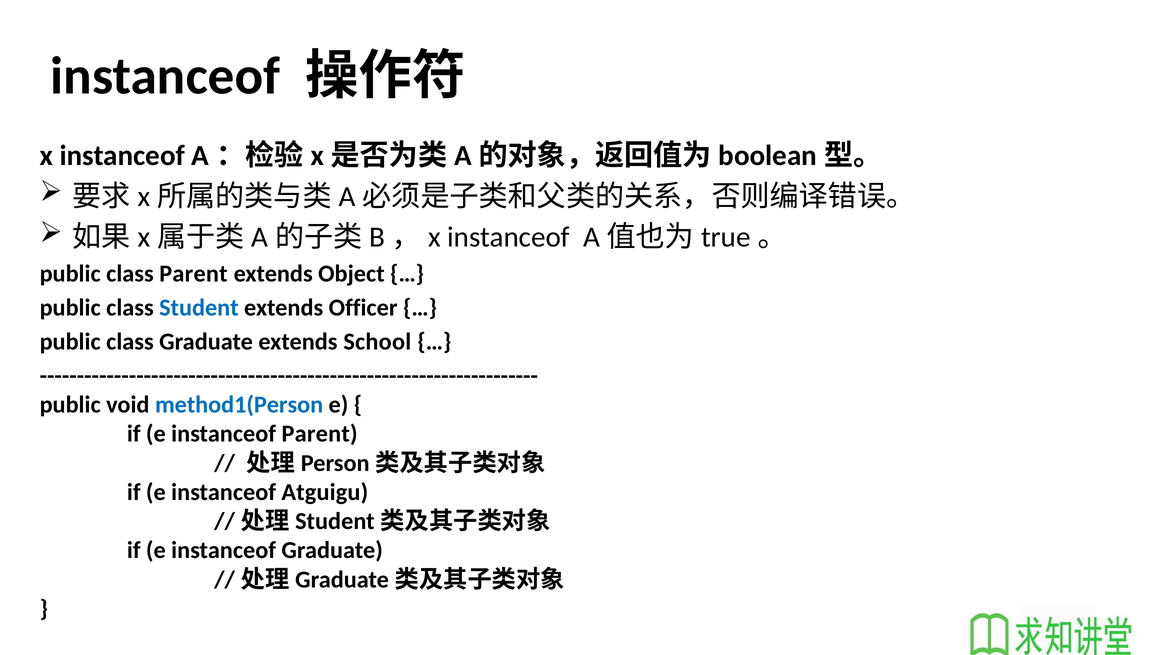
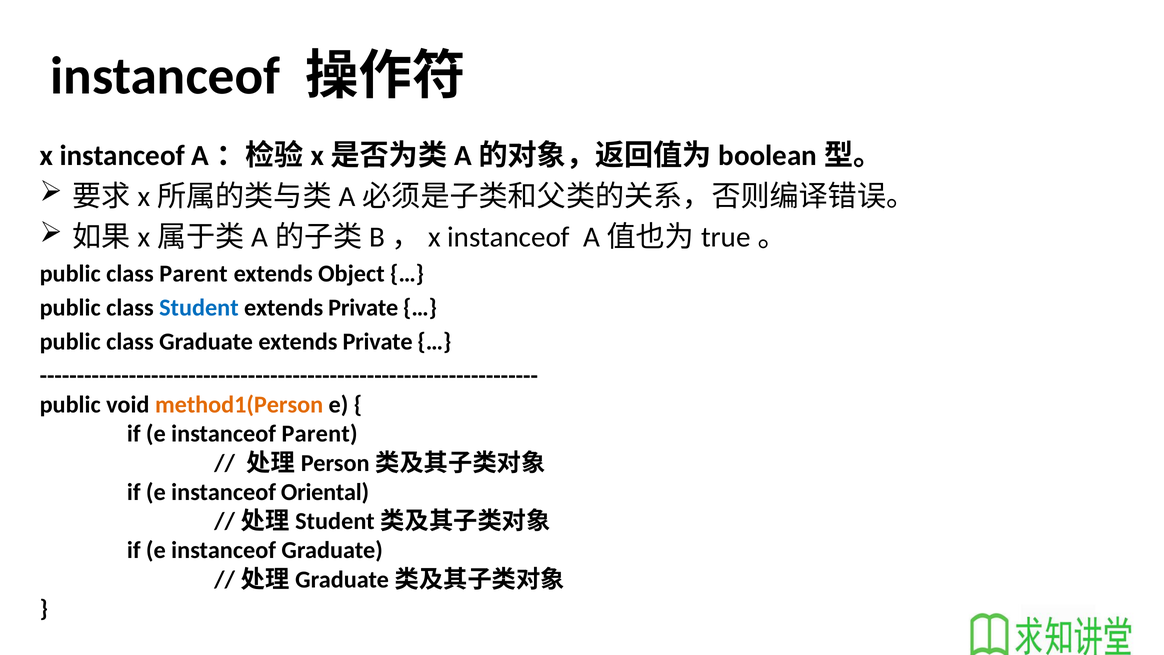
Officer: Officer -> Private (363, 308)
Graduate extends School: School -> Private (378, 342)
method1(Person colour: blue -> orange (239, 405)
Atguigu: Atguigu -> Oriental (325, 492)
